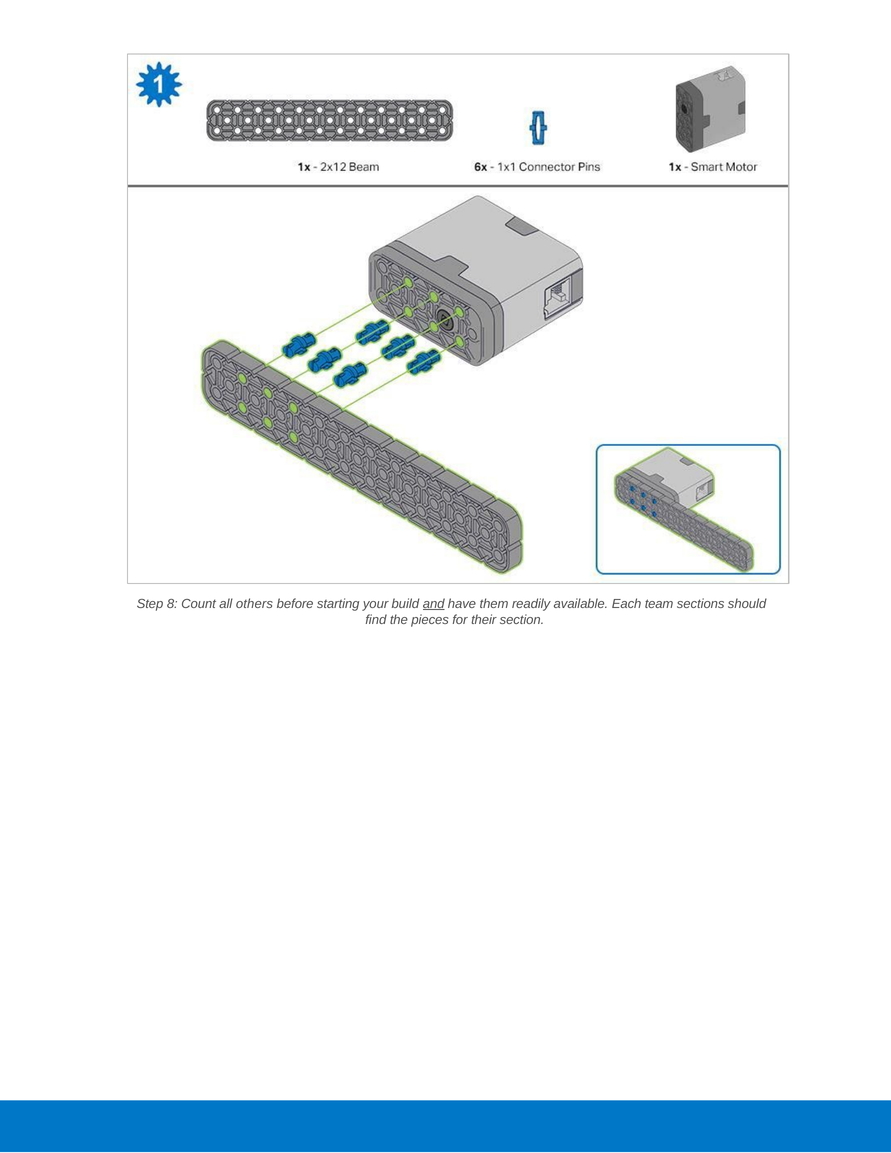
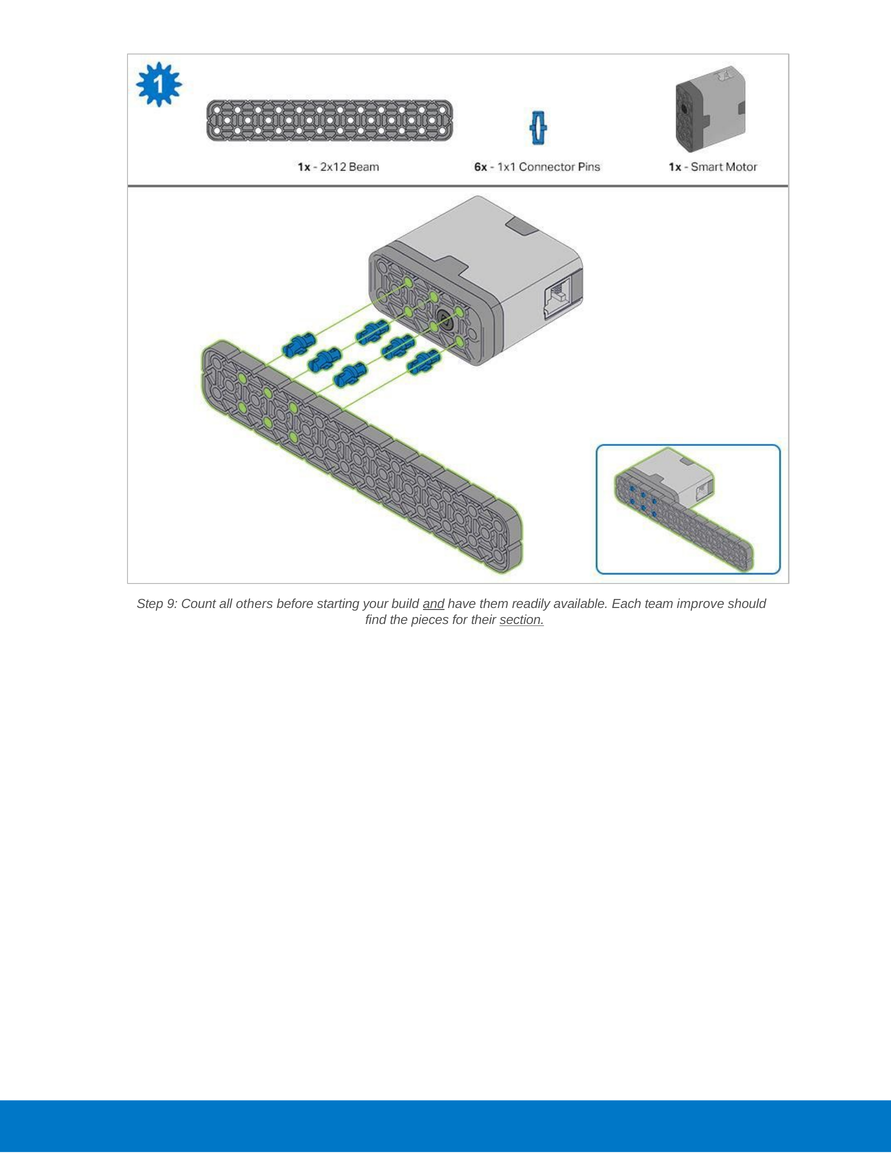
8: 8 -> 9 (172, 604)
sections: sections -> improve (701, 604)
section underline: none -> present (522, 620)
